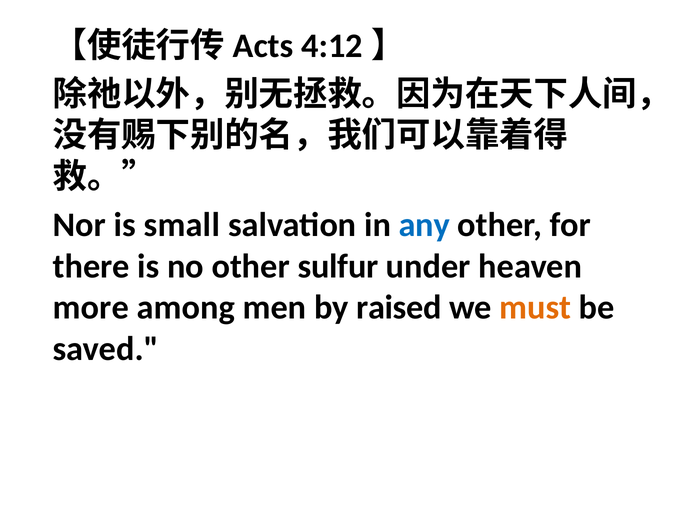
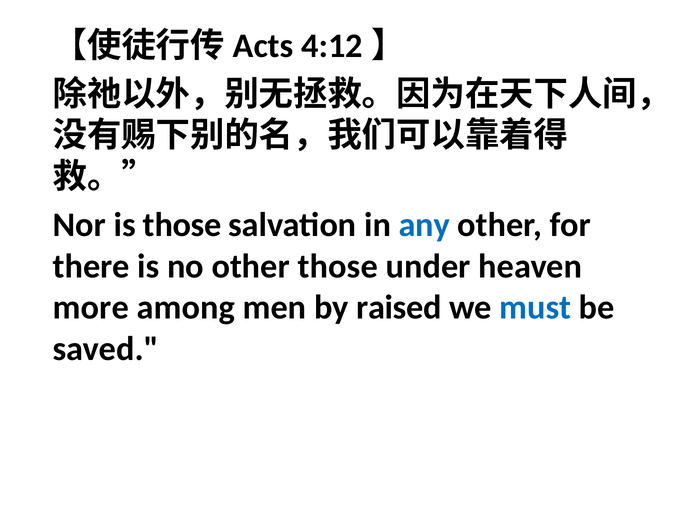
is small: small -> those (182, 225)
other sulfur: sulfur -> those (338, 266)
must colour: orange -> blue (535, 308)
